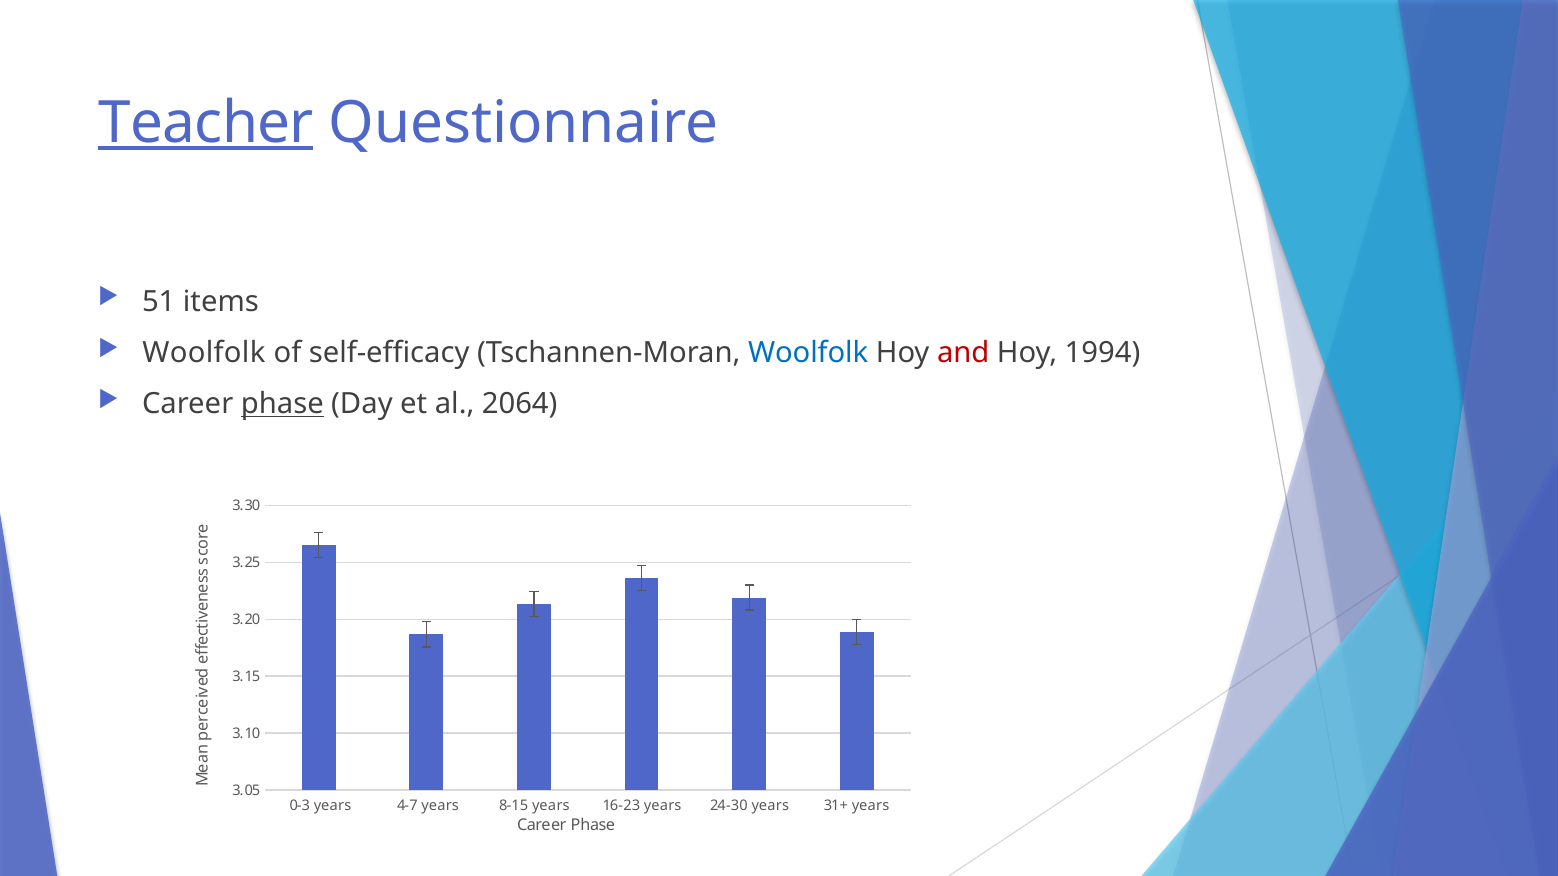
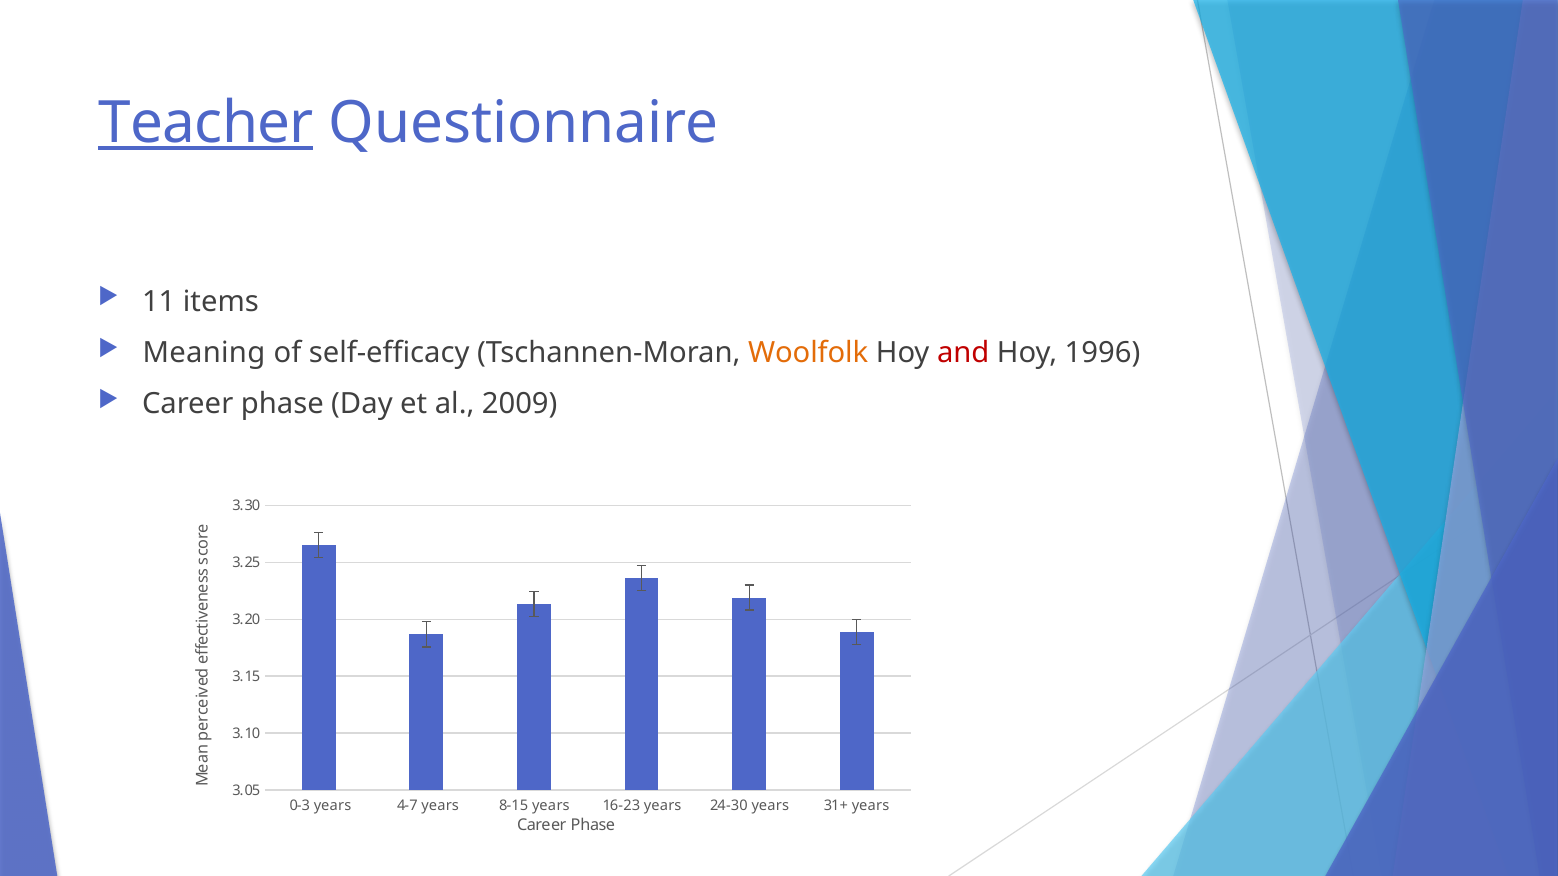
51: 51 -> 11 (159, 302)
Woolfolk: Woolfolk -> Meaning (204, 353)
Woolfolk colour: blue -> orange (808, 353)
1994: 1994 -> 1996 (1103, 353)
phase underline: present -> none (282, 404)
2064: 2064 -> 2009 (520, 404)
